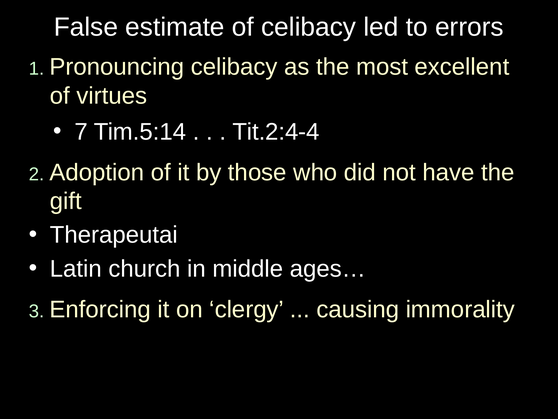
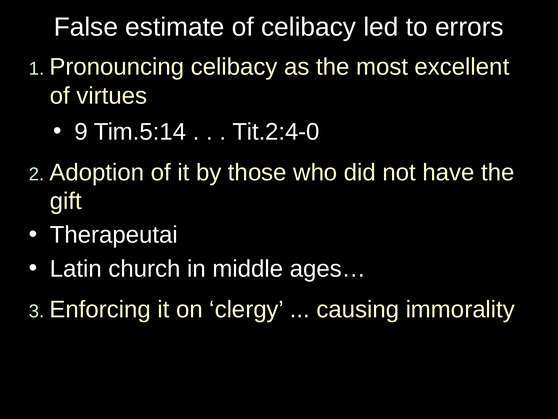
7: 7 -> 9 (81, 132)
Tit.2:4-4: Tit.2:4-4 -> Tit.2:4-0 (276, 132)
